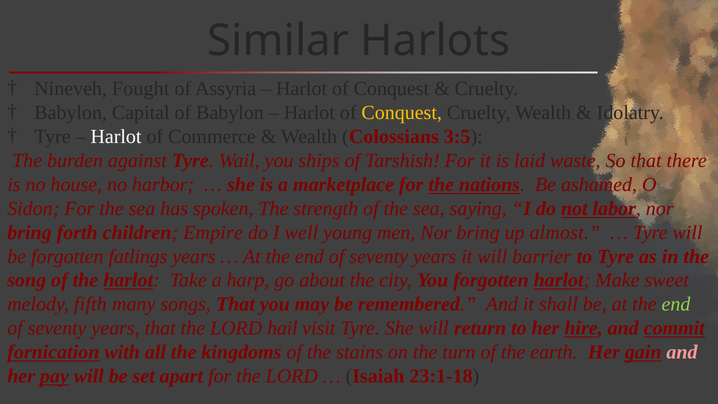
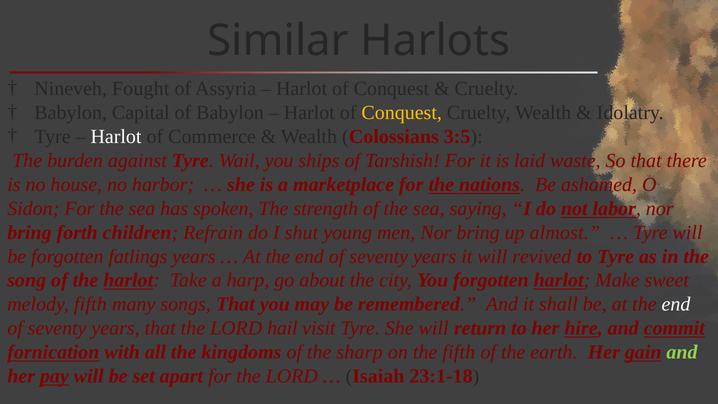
Empire: Empire -> Refrain (213, 232)
well: well -> shut (301, 232)
barrier: barrier -> revived (542, 256)
end colour: light green -> white (676, 304)
stains: stains -> sharp (360, 352)
the turn: turn -> fifth (459, 352)
and colour: pink -> light green (682, 352)
